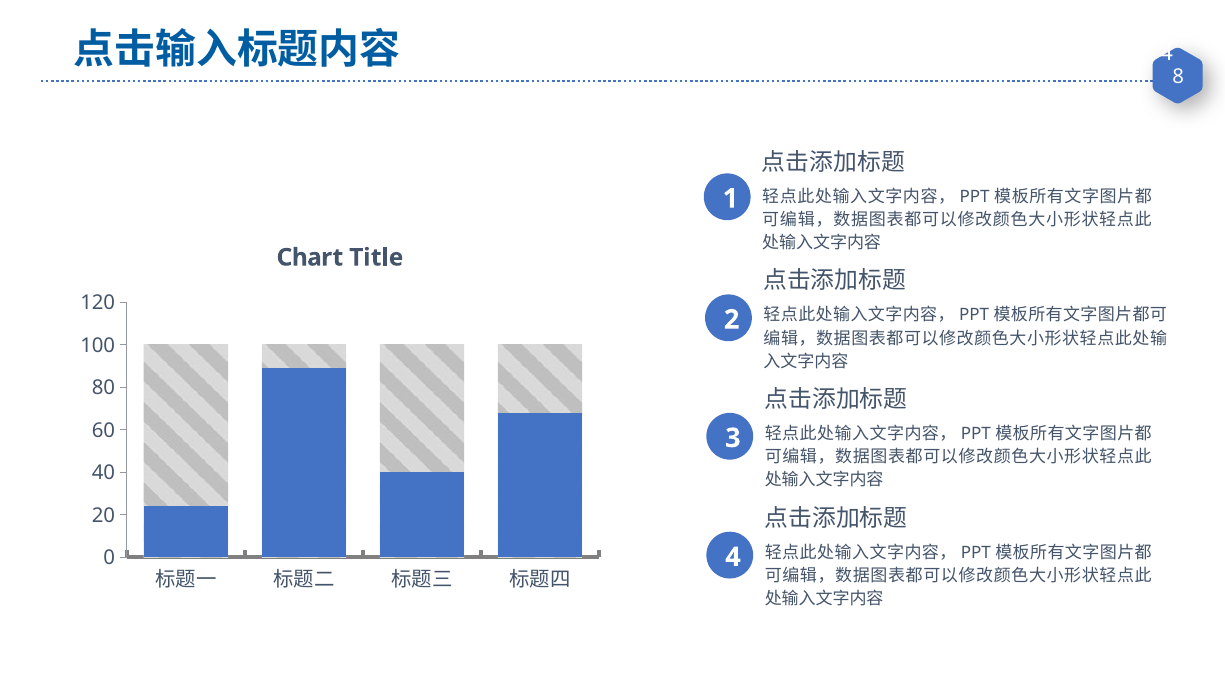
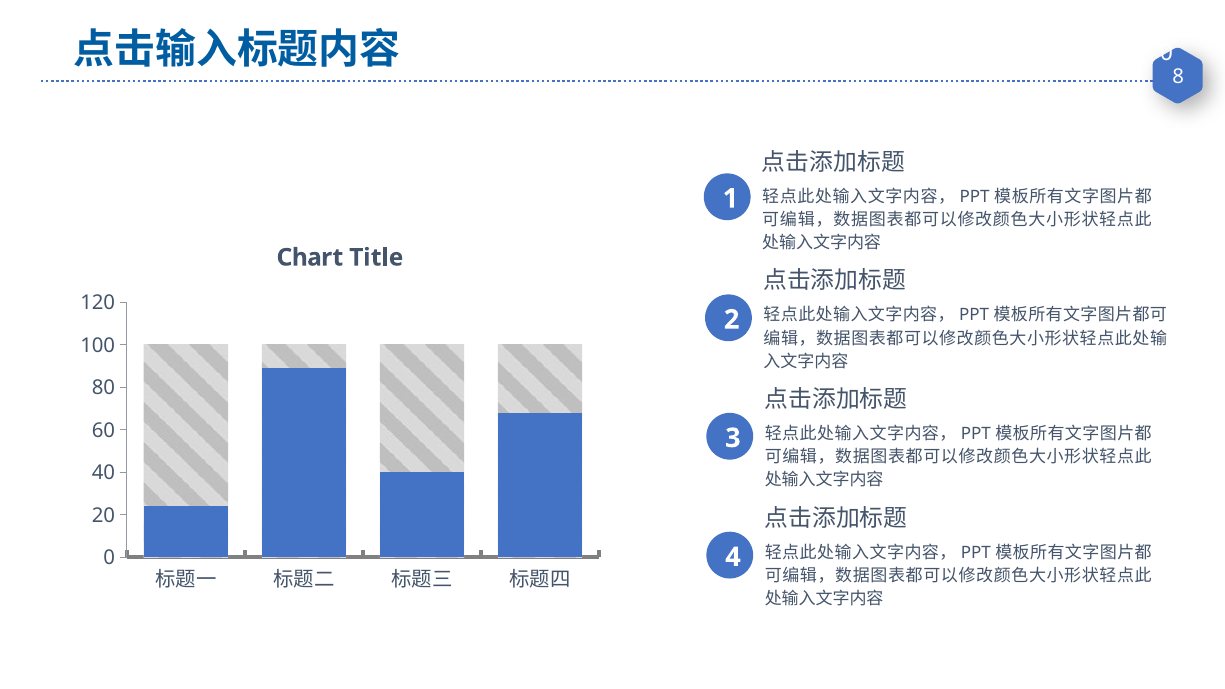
4: 4 -> 0 (1166, 53)
